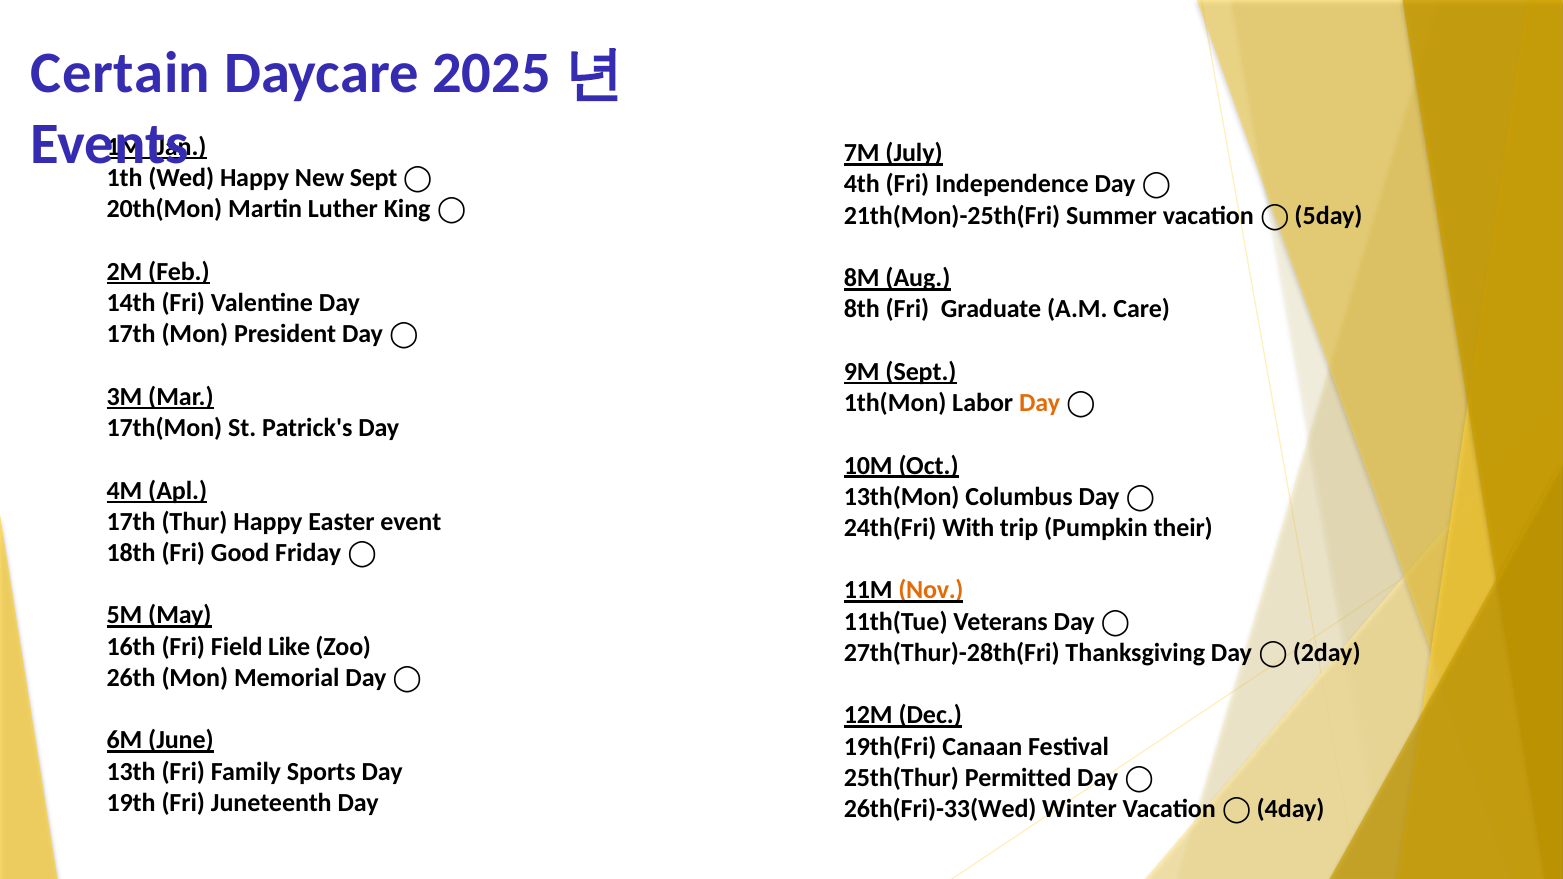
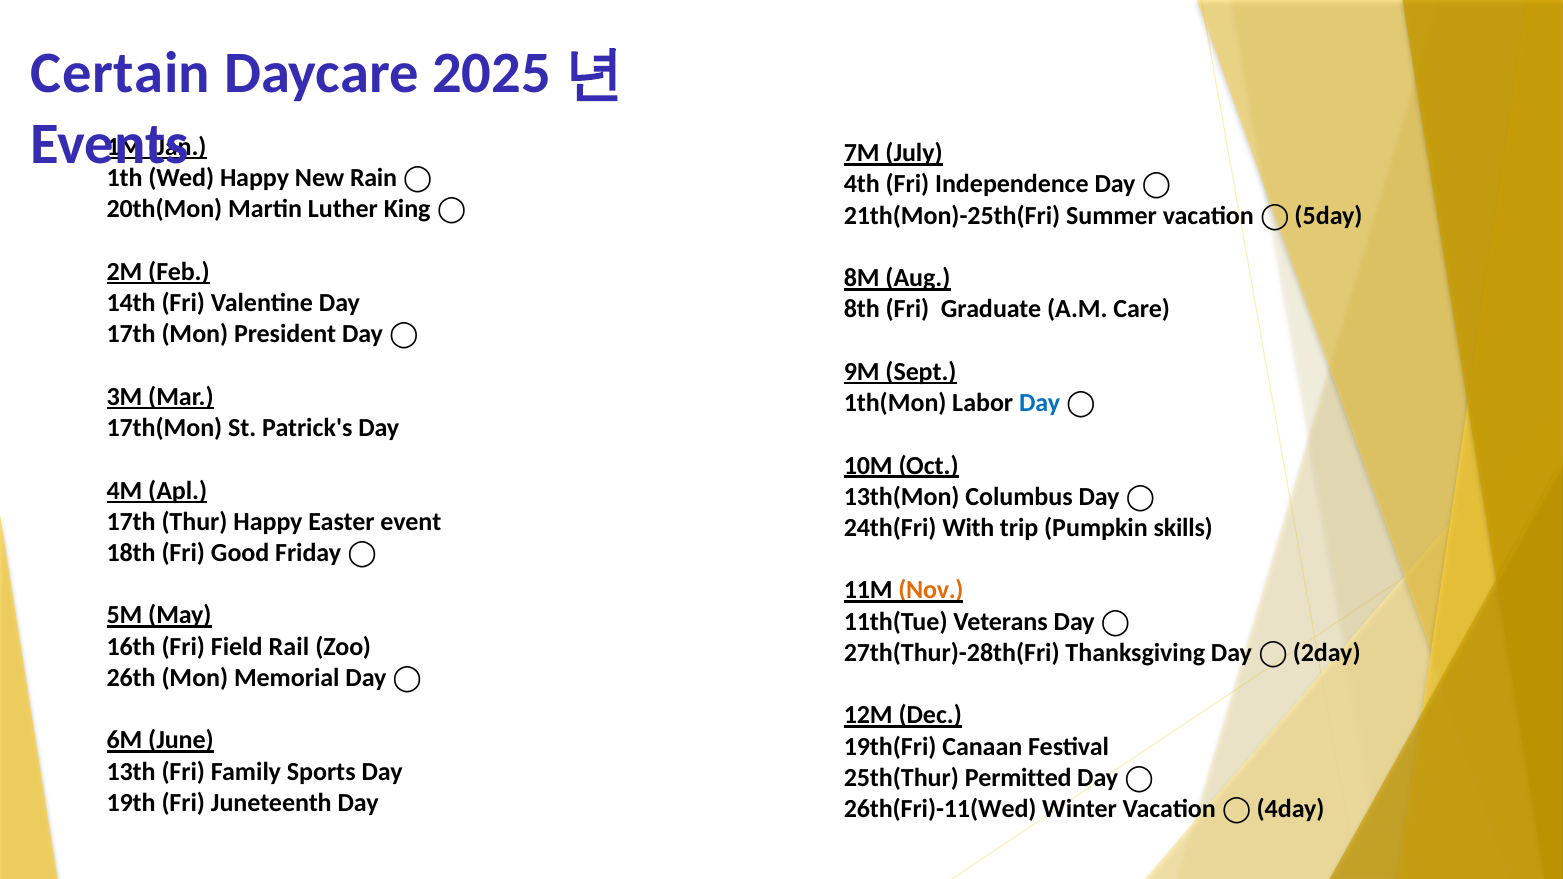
New Sept: Sept -> Rain (374, 178)
Day colour: orange -> blue (1040, 403)
their: their -> skills (1183, 528)
Like: Like -> Rail (289, 647)
26th(Fri)-33(Wed: 26th(Fri)-33(Wed -> 26th(Fri)-11(Wed (940, 809)
